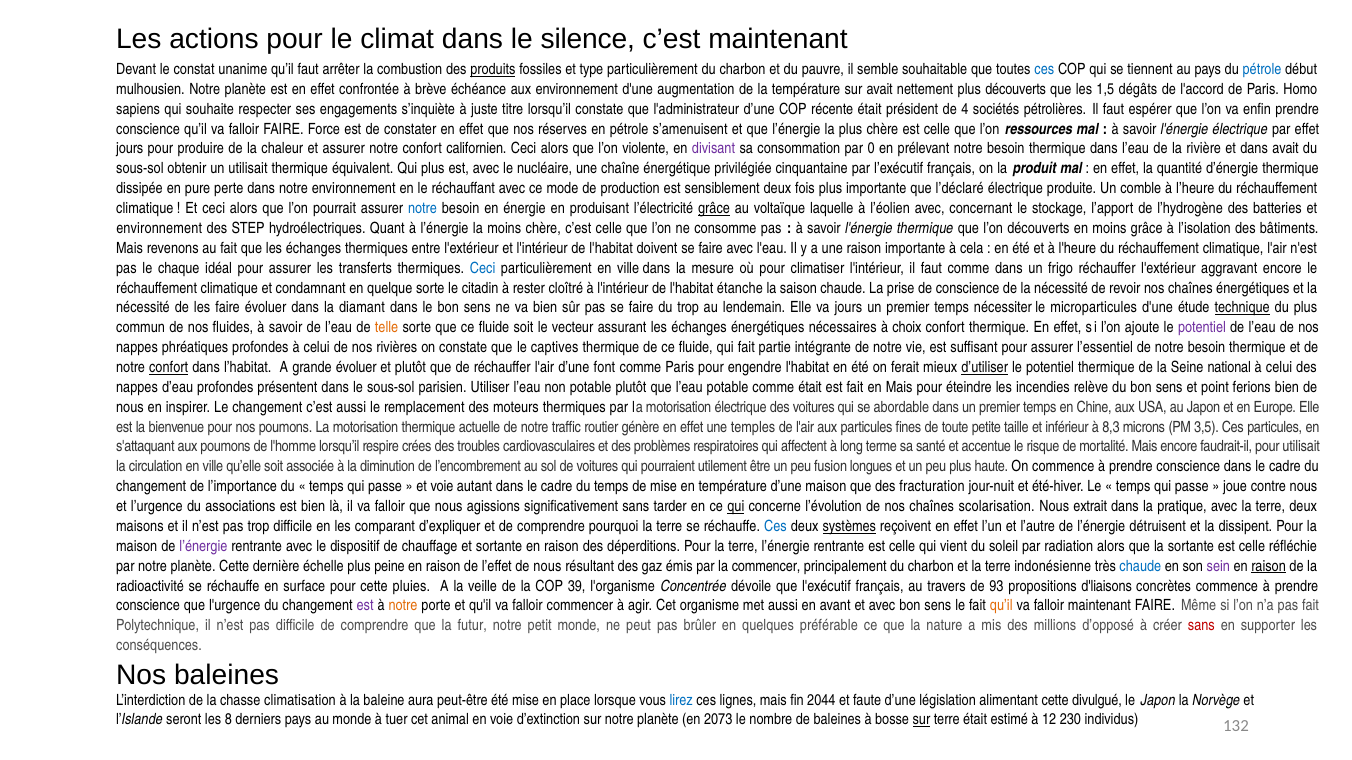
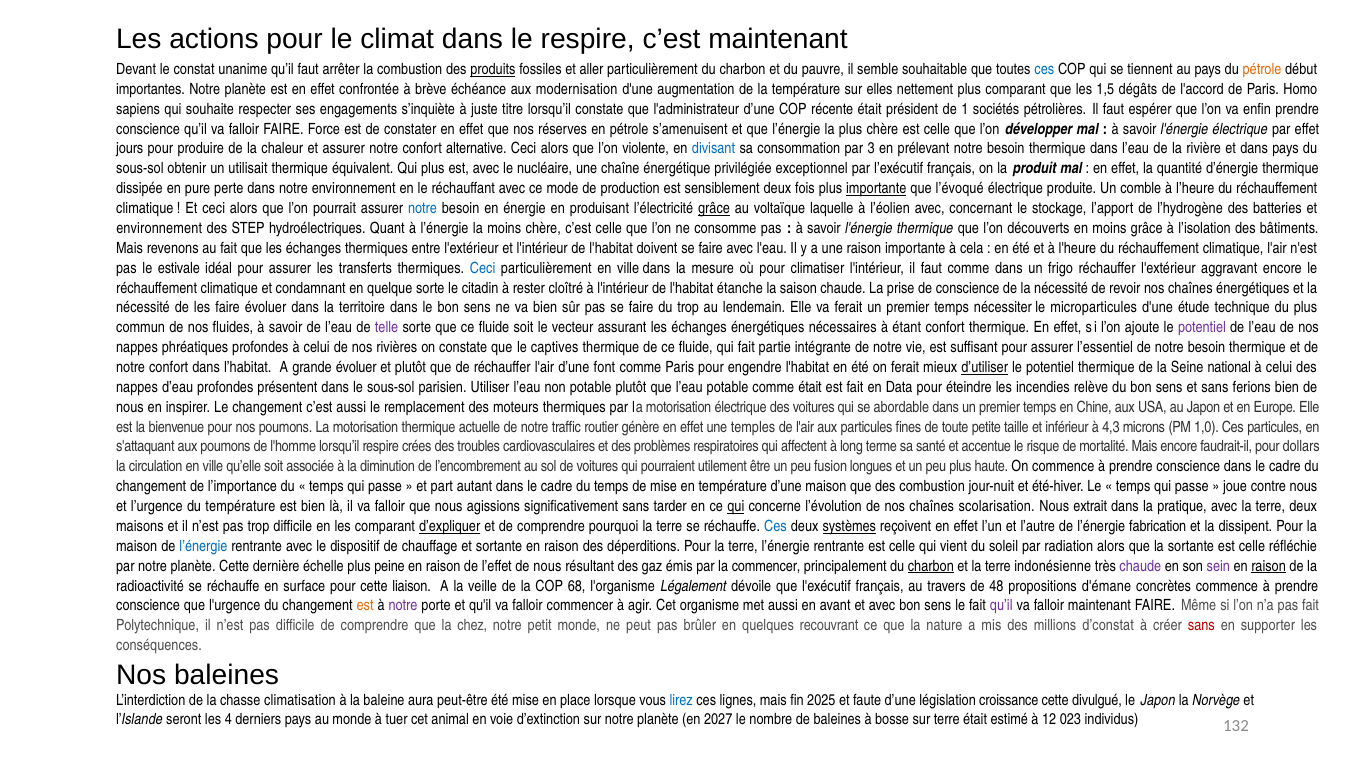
le silence: silence -> respire (588, 39)
type: type -> aller (592, 69)
pétrole colour: blue -> orange (1262, 69)
mulhousien: mulhousien -> importantes (151, 89)
aux environnement: environnement -> modernisation (577, 89)
sur avait: avait -> elles (880, 89)
plus découverts: découverts -> comparant (1016, 89)
4: 4 -> 1 (965, 109)
ressources: ressources -> développer (1039, 129)
californien: californien -> alternative (476, 149)
divisant colour: purple -> blue (714, 149)
0: 0 -> 3 (871, 149)
dans avait: avait -> pays (1286, 149)
cinquantaine: cinquantaine -> exceptionnel (812, 169)
importante underline: none -> present (876, 189)
l’déclaré: l’déclaré -> l’évoqué (960, 189)
chaque: chaque -> estivale (179, 268)
diamant: diamant -> territoire (362, 308)
va jours: jours -> ferait (848, 308)
technique underline: present -> none (1242, 308)
telle colour: orange -> purple (387, 328)
choix: choix -> étant (907, 328)
confort underline: present -> none (169, 368)
en Mais: Mais -> Data (899, 388)
et point: point -> sans (1215, 388)
8,3: 8,3 -> 4,3 (1111, 427)
3,5: 3,5 -> 1,0 (1207, 427)
pour utilisait: utilisait -> dollars (1301, 447)
et voie: voie -> part (442, 487)
des fracturation: fracturation -> combustion (932, 487)
du associations: associations -> température (240, 507)
d’expliquer underline: none -> present (450, 527)
détruisent: détruisent -> fabrication (1158, 527)
l’énergie colour: purple -> blue (203, 547)
charbon underline: none -> present (931, 566)
chaude colour: blue -> purple (1140, 566)
pluies: pluies -> liaison (412, 586)
39: 39 -> 68 (577, 586)
Concentrée: Concentrée -> Légalement (694, 586)
93: 93 -> 48 (996, 586)
d'liaisons: d'liaisons -> d'émane (1106, 586)
est colour: purple -> orange (365, 606)
notre colour: orange -> purple (403, 606)
qu’il colour: orange -> purple (1001, 606)
futur: futur -> chez (472, 626)
préférable: préférable -> recouvrant (829, 626)
d’opposé: d’opposé -> d’constat (1108, 626)
2044: 2044 -> 2025 (821, 701)
alimentant: alimentant -> croissance (1009, 701)
8: 8 -> 4 (228, 720)
2073: 2073 -> 2027 (718, 720)
sur underline: present -> none (921, 720)
230: 230 -> 023 (1070, 720)
